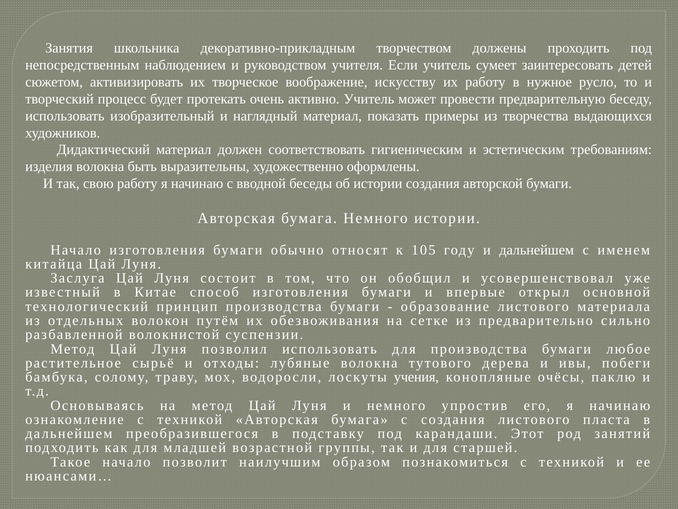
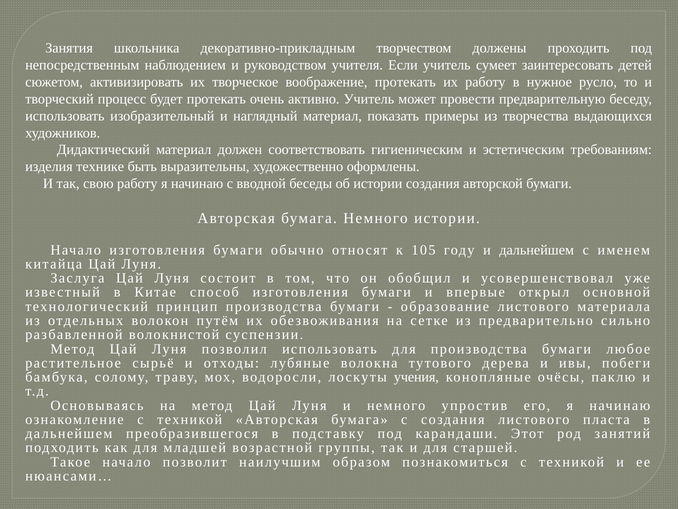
воображение искусству: искусству -> протекать (405, 82)
изделия волокна: волокна -> технике (100, 167)
